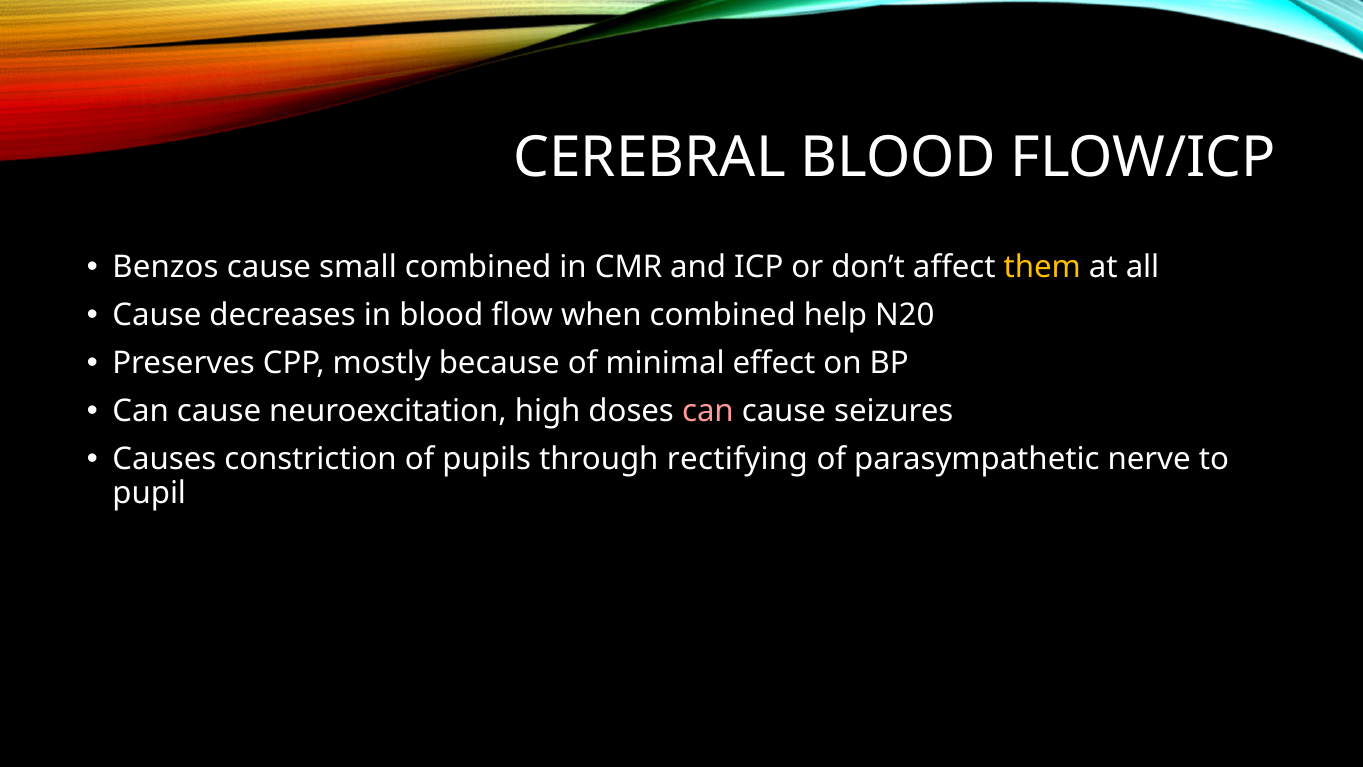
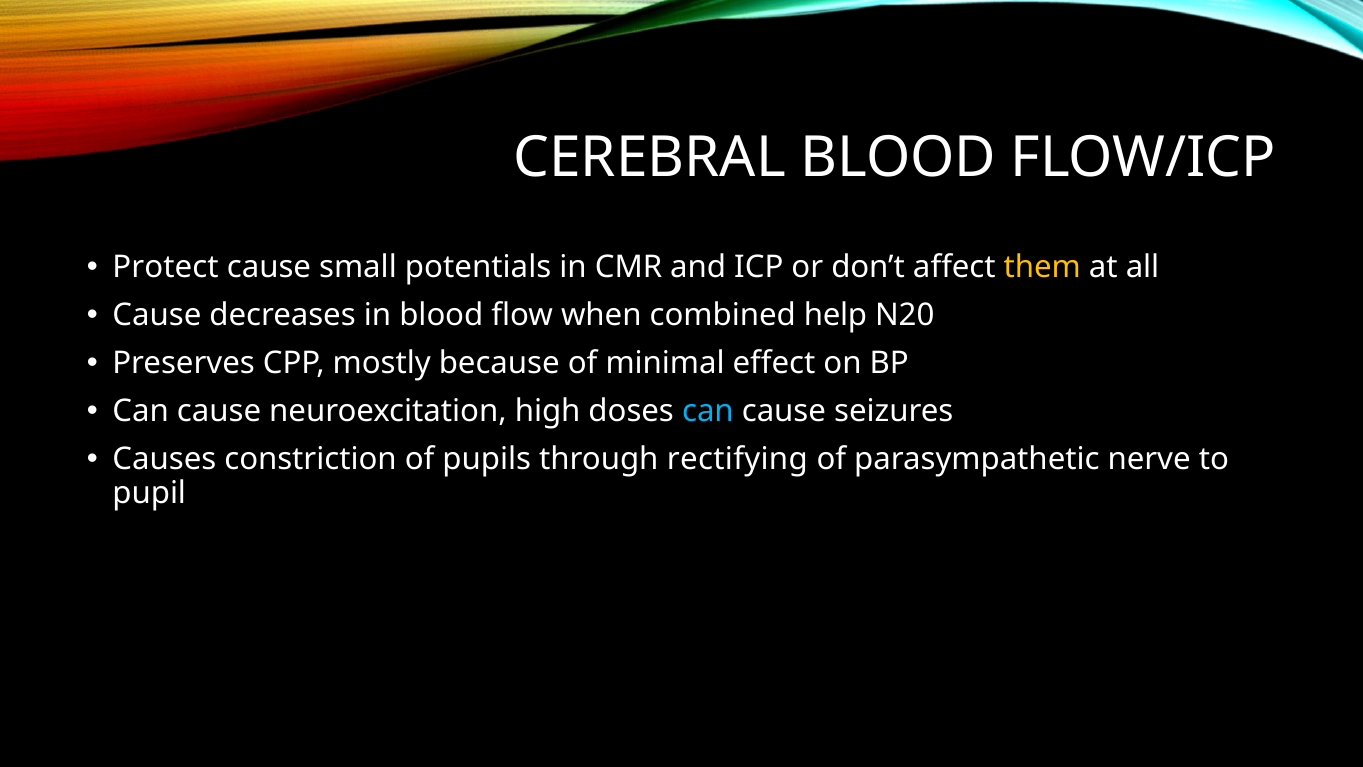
Benzos: Benzos -> Protect (166, 267)
small combined: combined -> potentials (478, 267)
can colour: pink -> light blue (708, 411)
